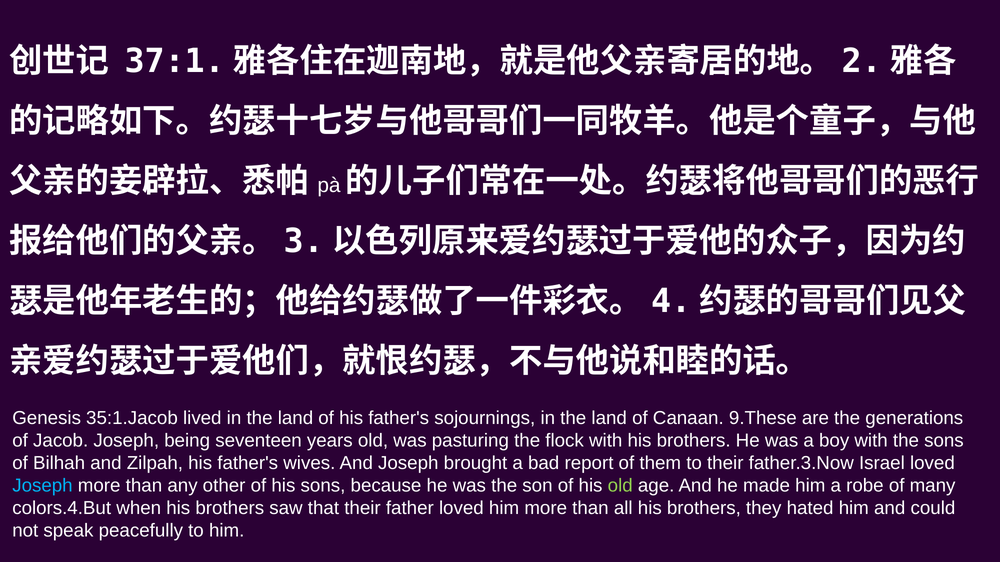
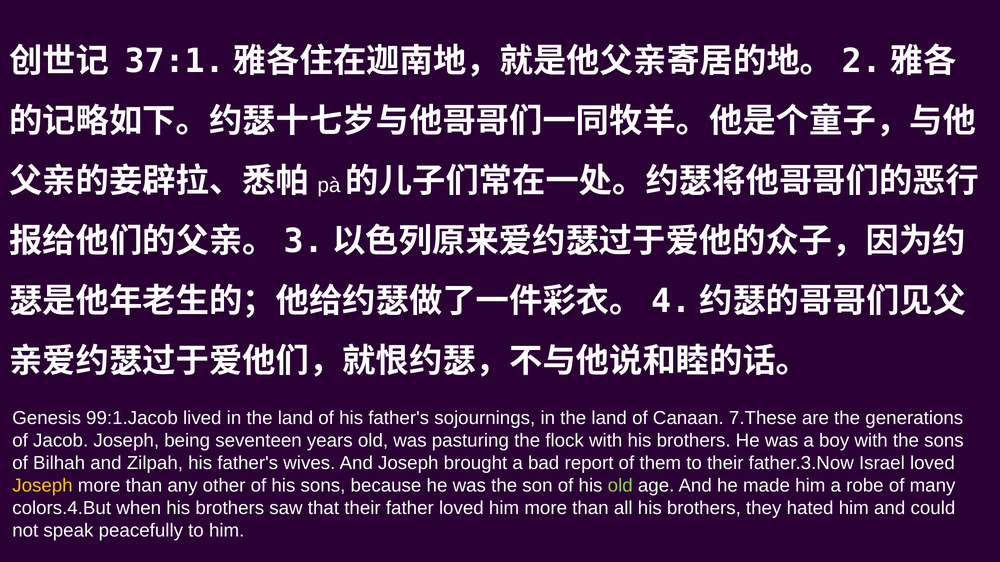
35:1.Jacob: 35:1.Jacob -> 99:1.Jacob (132, 419)
9.These: 9.These -> 7.These (763, 419)
Joseph colour: light blue -> yellow (42, 486)
